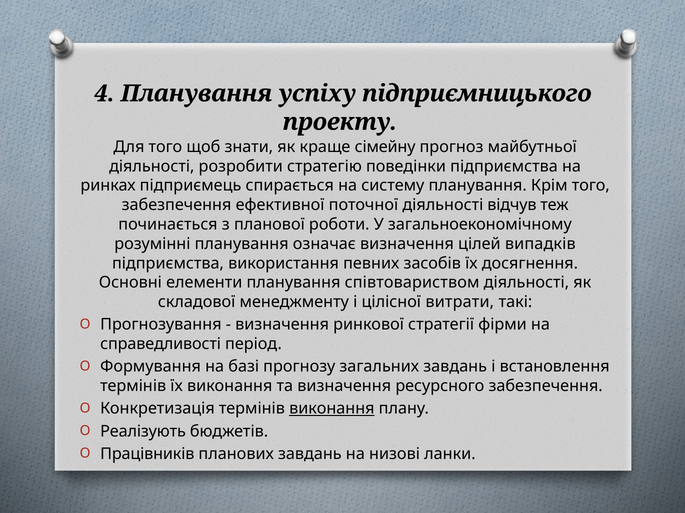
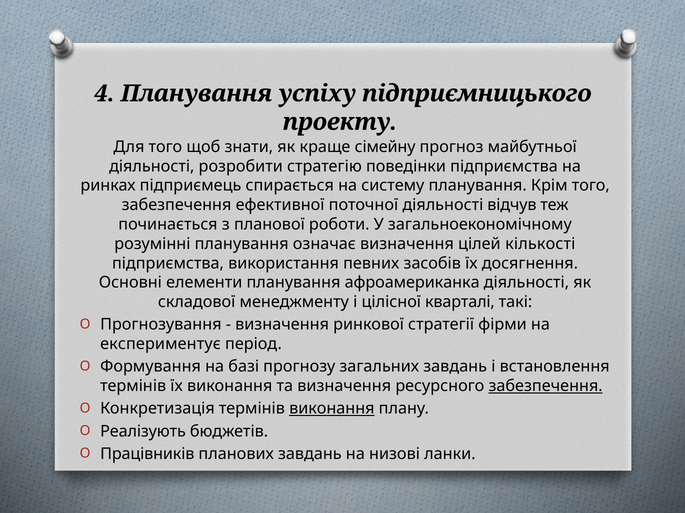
випадків: випадків -> кількості (540, 244)
співтовариством: співтовариством -> афроамериканка (412, 283)
витрати: витрати -> кварталі (460, 302)
справедливості: справедливості -> експериментує (160, 344)
забезпечення underline: none -> present (546, 387)
